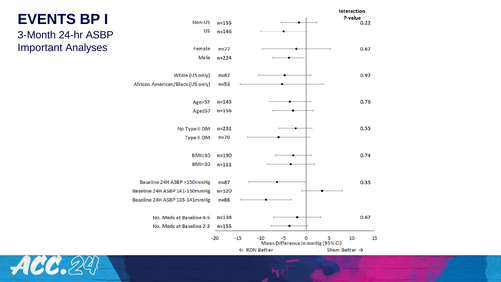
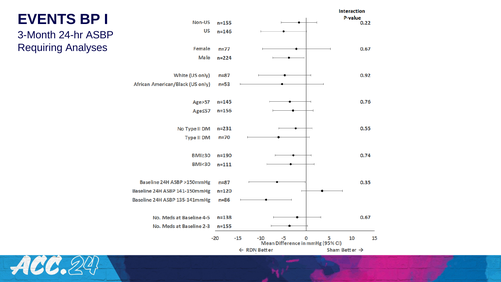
Important: Important -> Requiring (40, 48)
